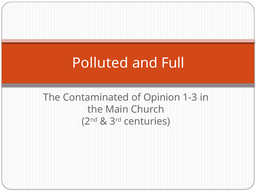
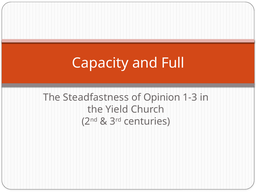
Polluted: Polluted -> Capacity (100, 63)
Contaminated: Contaminated -> Steadfastness (96, 98)
Main: Main -> Yield (117, 109)
